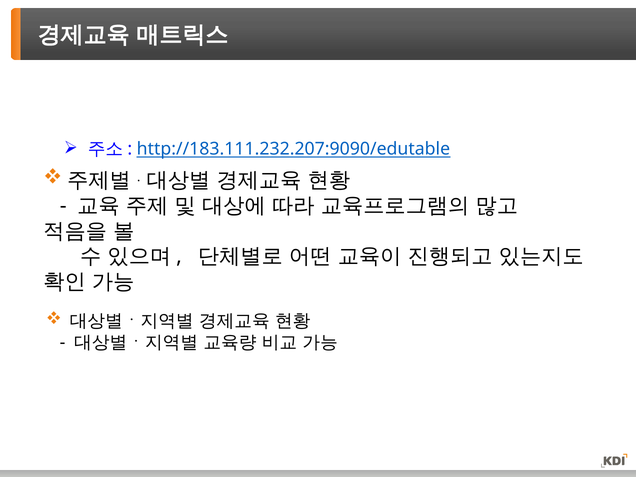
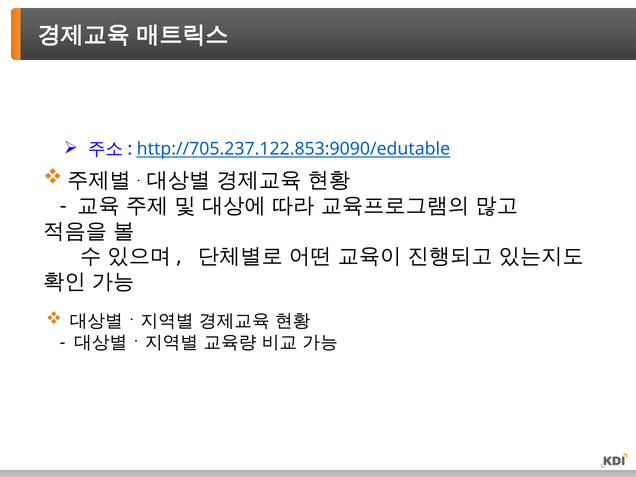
http://183.111.232.207:9090/edutable: http://183.111.232.207:9090/edutable -> http://705.237.122.853:9090/edutable (293, 149)
